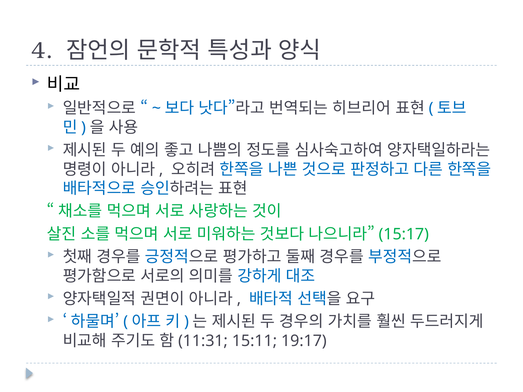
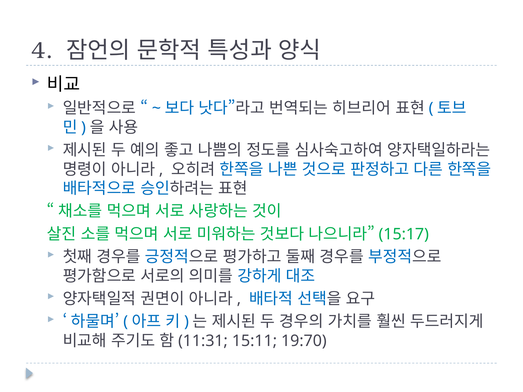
19:17: 19:17 -> 19:70 (304, 341)
